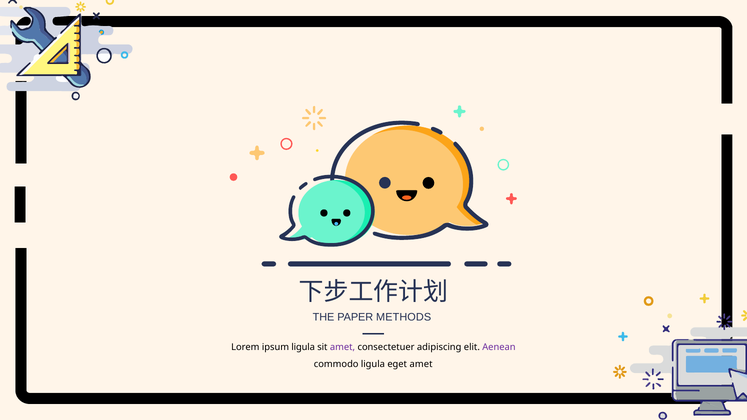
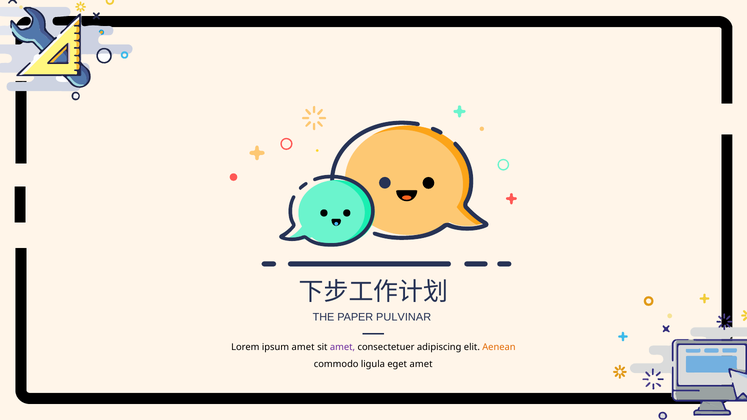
METHODS: METHODS -> PULVINAR (404, 317)
ipsum ligula: ligula -> amet (303, 348)
Aenean colour: purple -> orange (499, 348)
